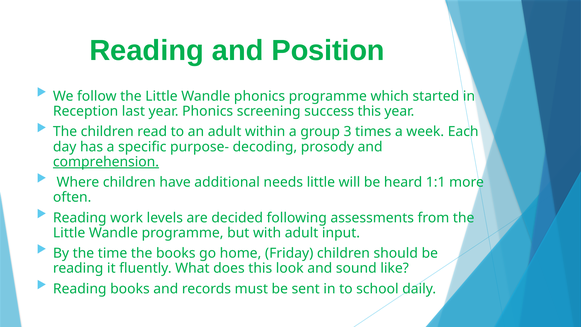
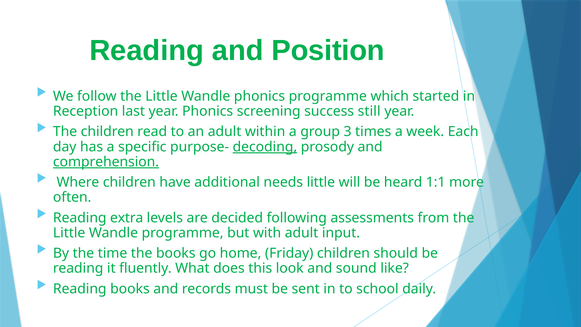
success this: this -> still (369, 111)
decoding underline: none -> present (265, 147)
work: work -> extra (127, 218)
